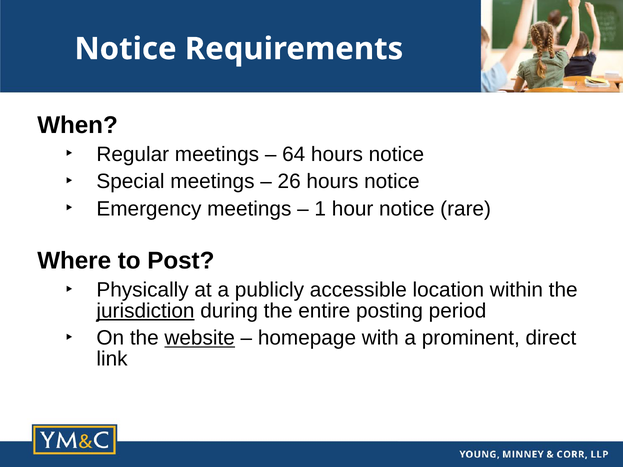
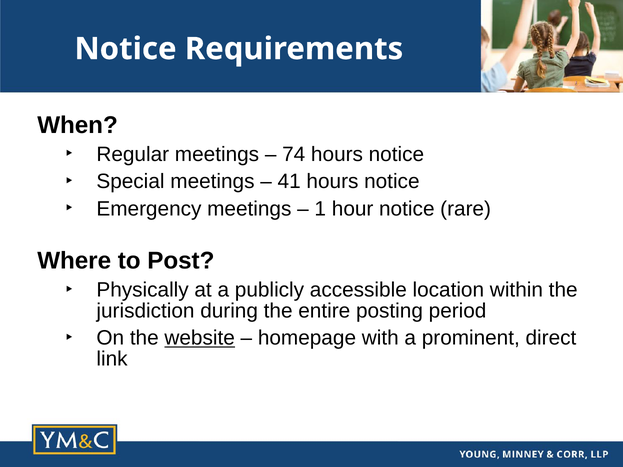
64: 64 -> 74 (294, 154)
26: 26 -> 41 (289, 182)
jurisdiction underline: present -> none (145, 311)
